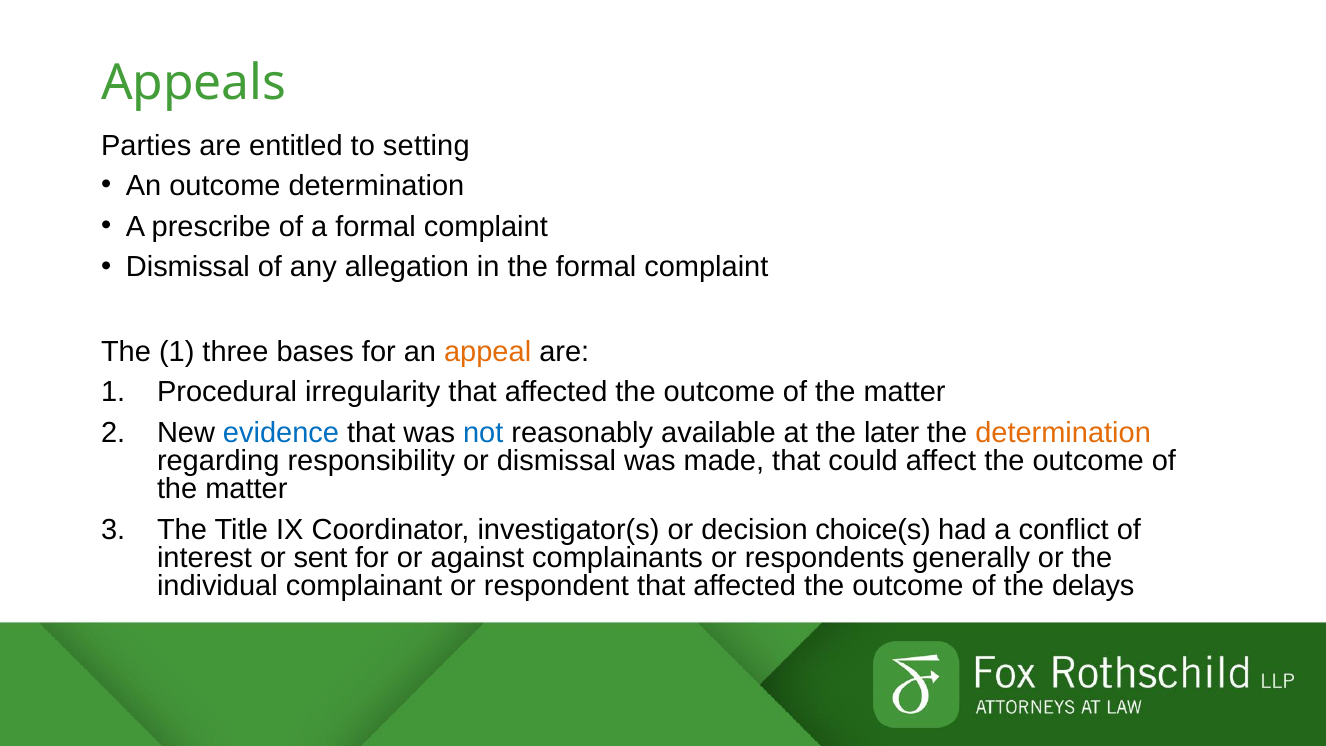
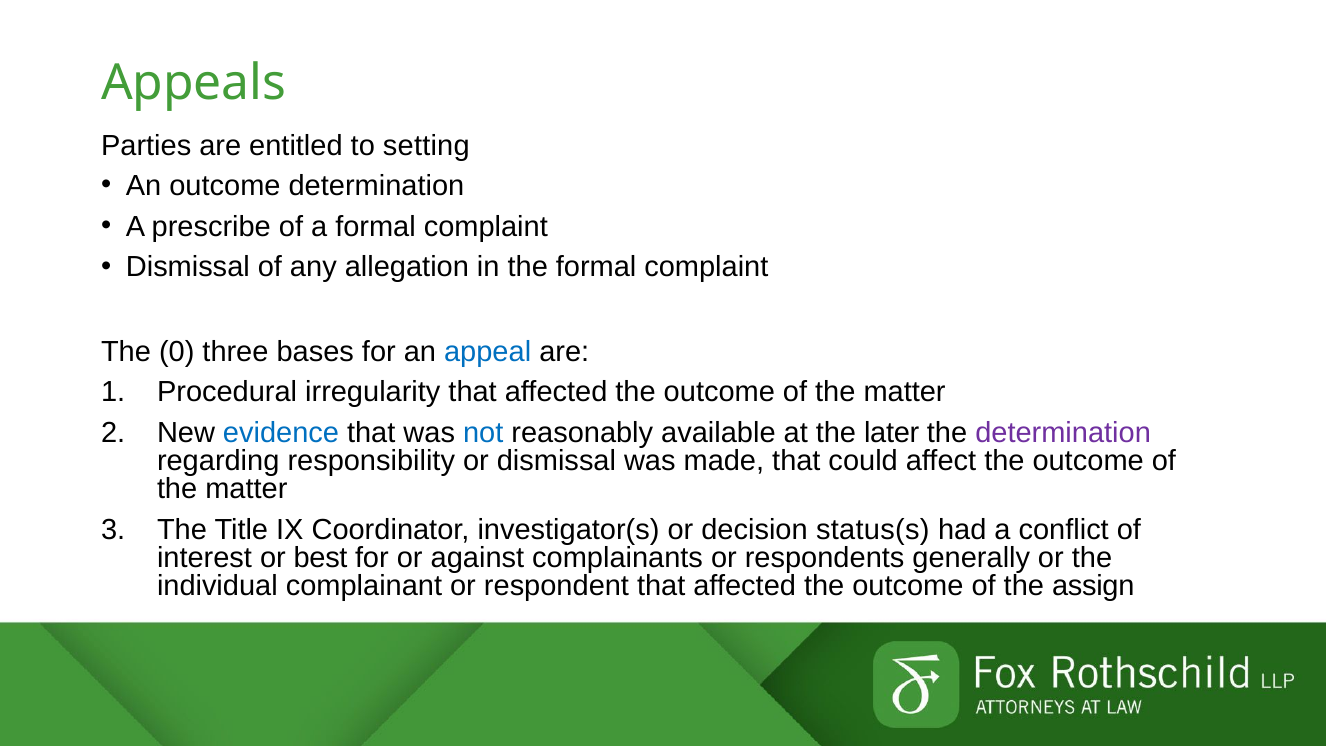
The 1: 1 -> 0 (177, 352)
appeal colour: orange -> blue (488, 352)
determination colour: orange -> purple (1063, 433)
choice(s: choice(s -> status(s (873, 530)
sent: sent -> best (321, 558)
delays: delays -> assign (1093, 586)
